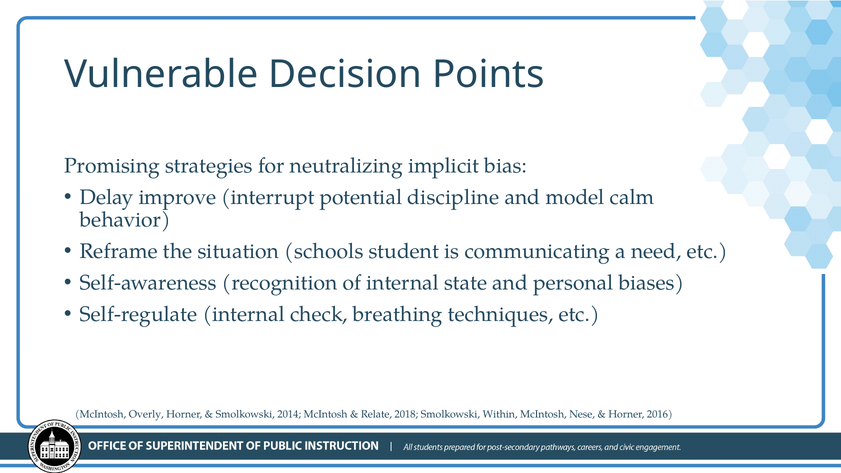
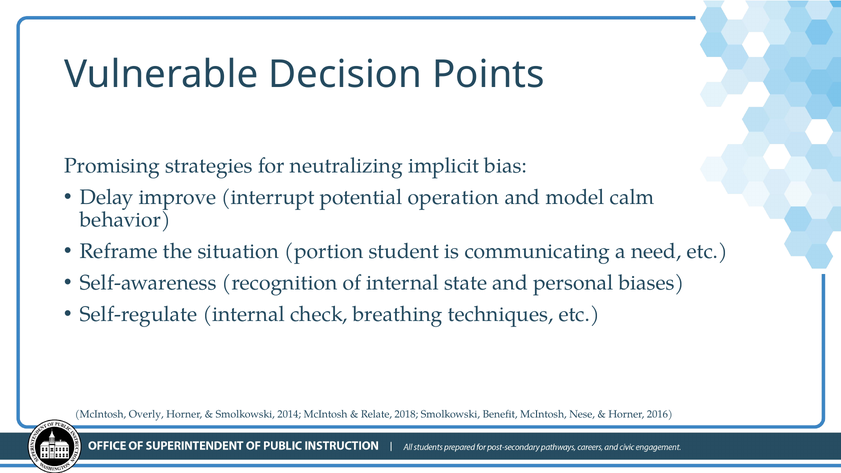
discipline: discipline -> operation (453, 197)
schools: schools -> portion (324, 251)
Within: Within -> Benefit (500, 415)
